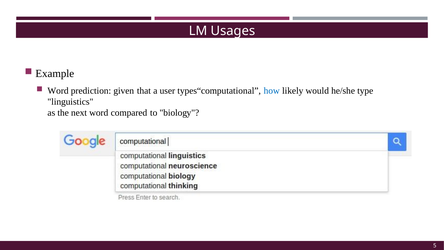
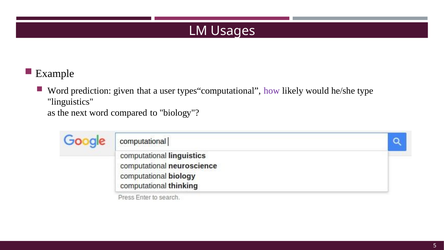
how colour: blue -> purple (272, 91)
